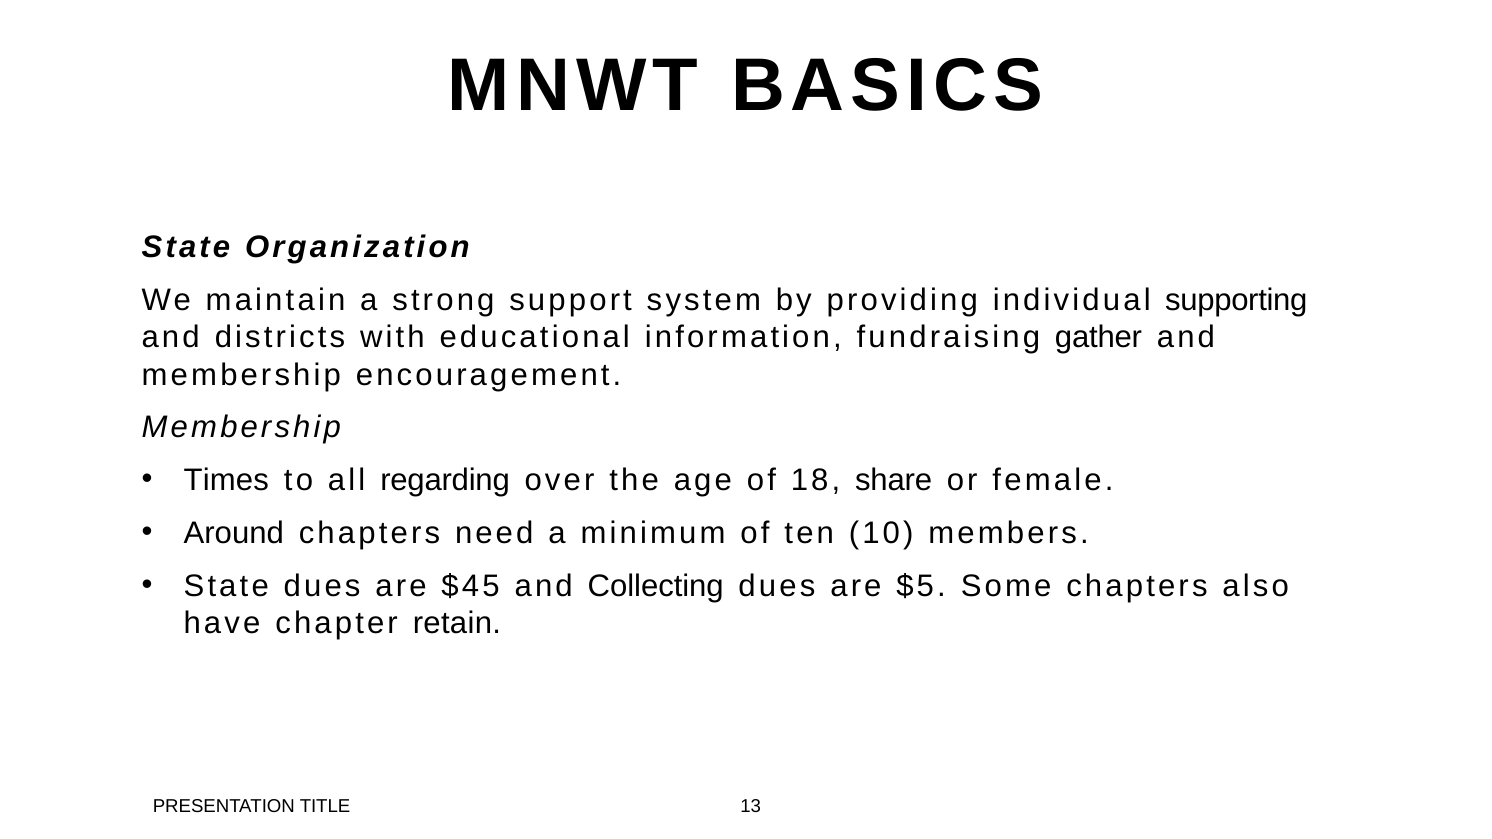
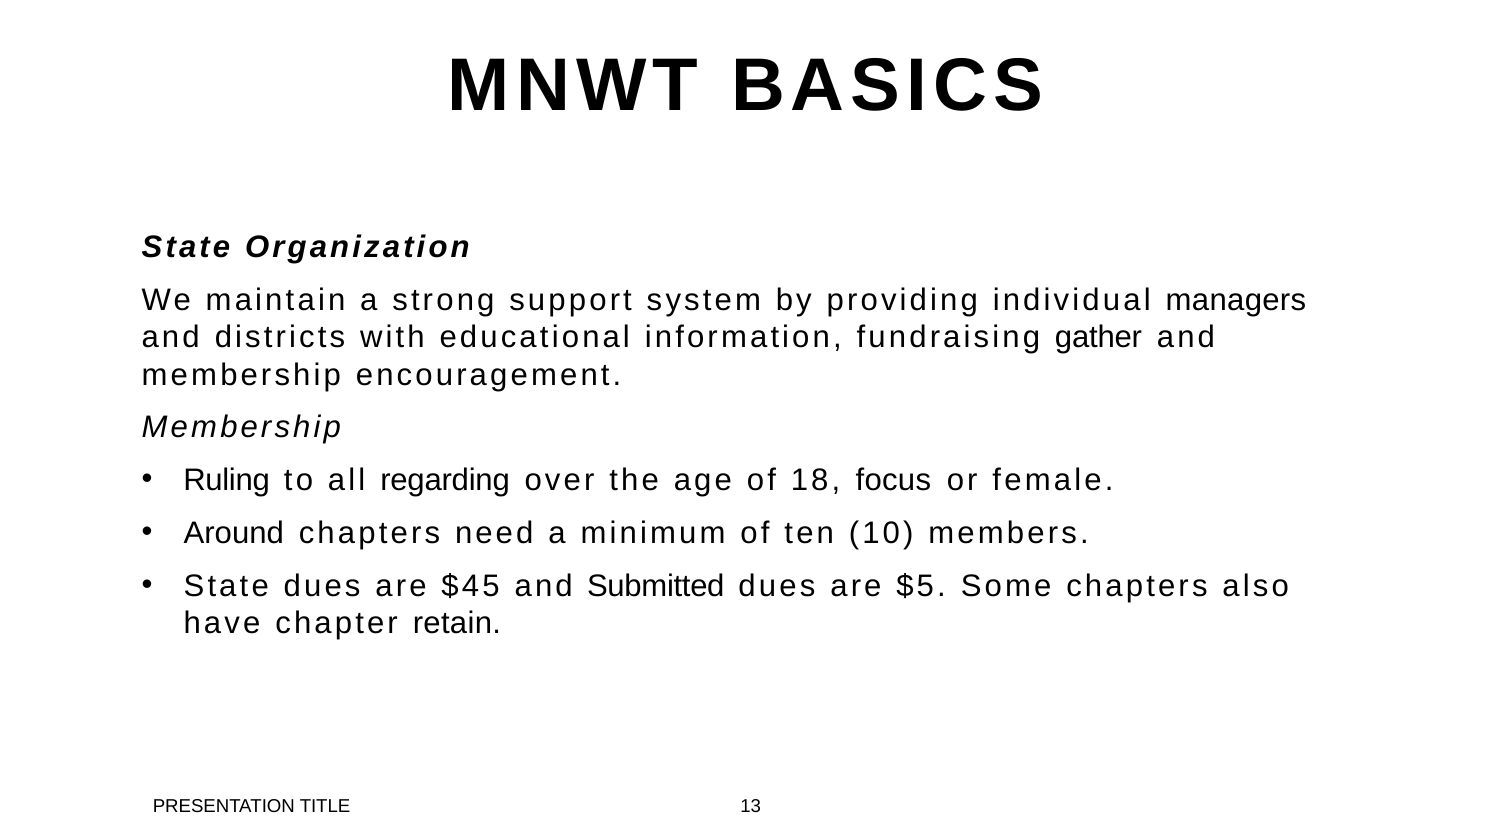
supporting: supporting -> managers (1236, 300)
Times: Times -> Ruling (227, 481)
share: share -> focus (893, 481)
Collecting: Collecting -> Submitted (656, 586)
